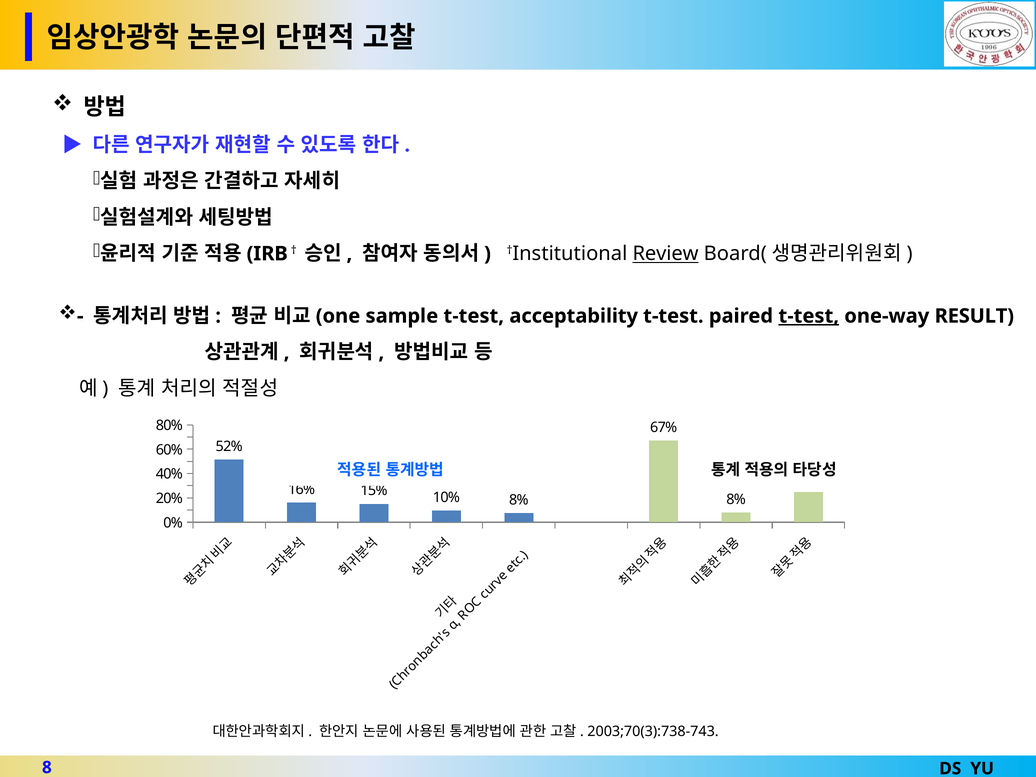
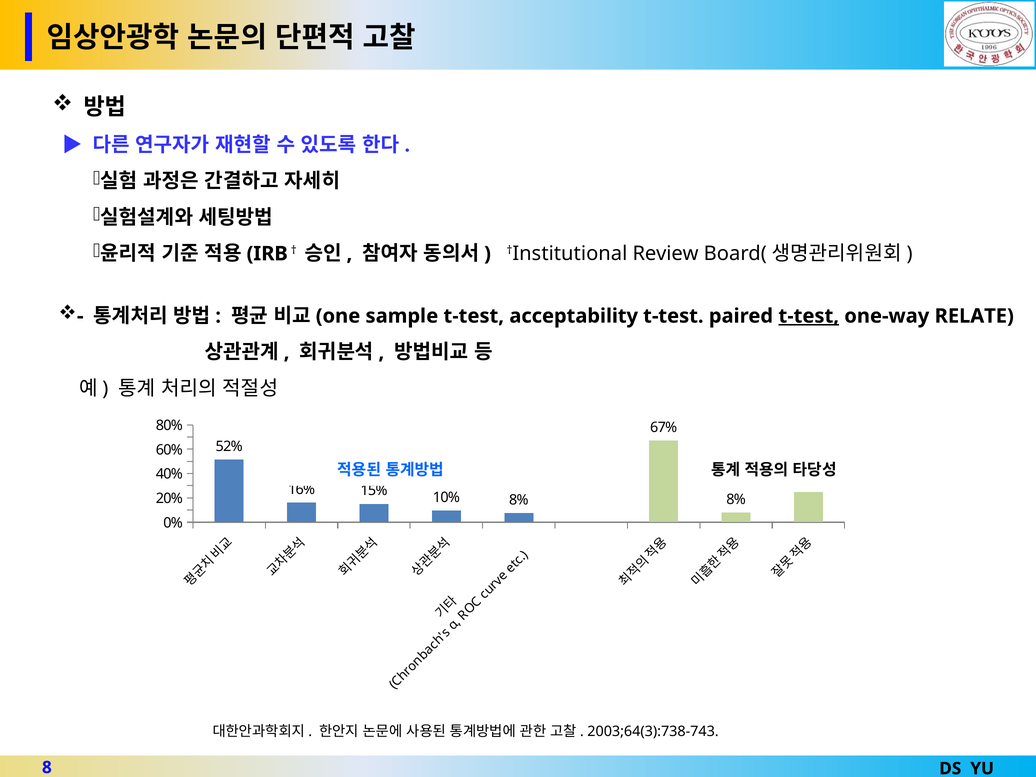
Review underline: present -> none (666, 254)
RESULT: RESULT -> RELATE (974, 316)
2003;70(3):738-743: 2003;70(3):738-743 -> 2003;64(3):738-743 (653, 732)
